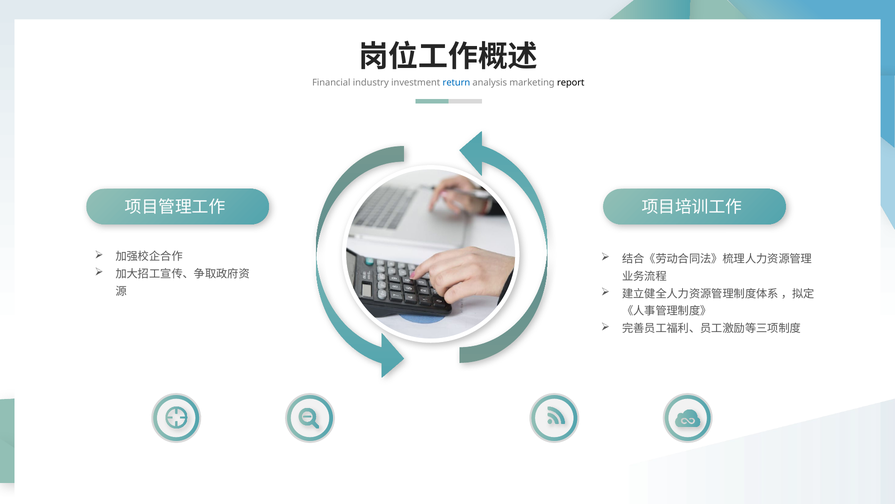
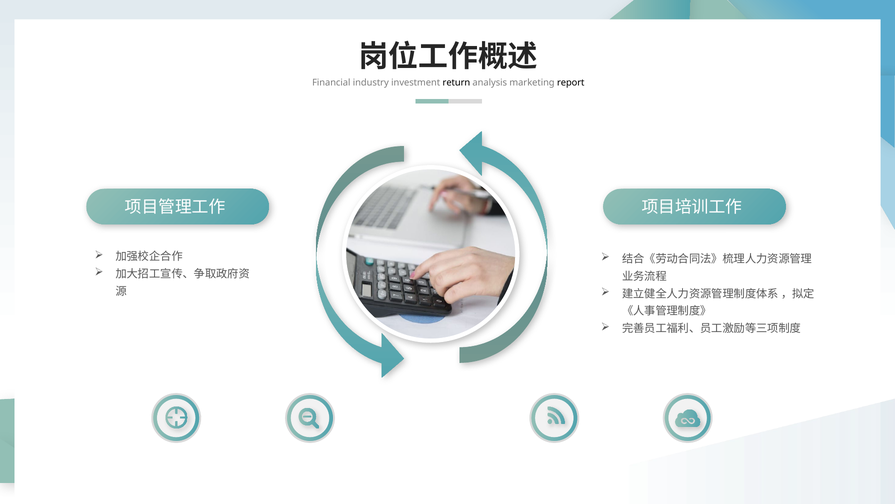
return colour: blue -> black (456, 83)
